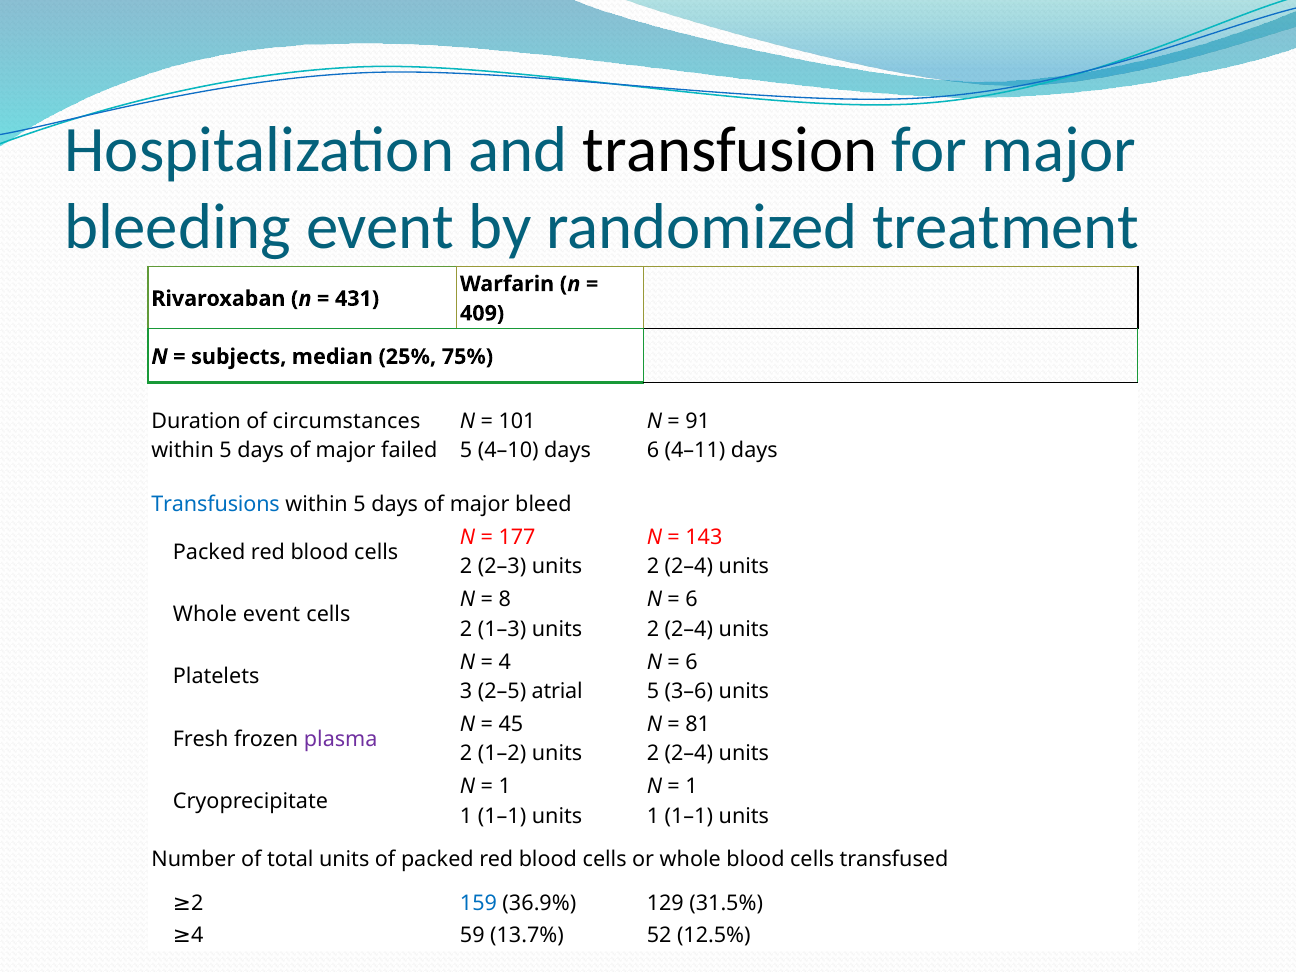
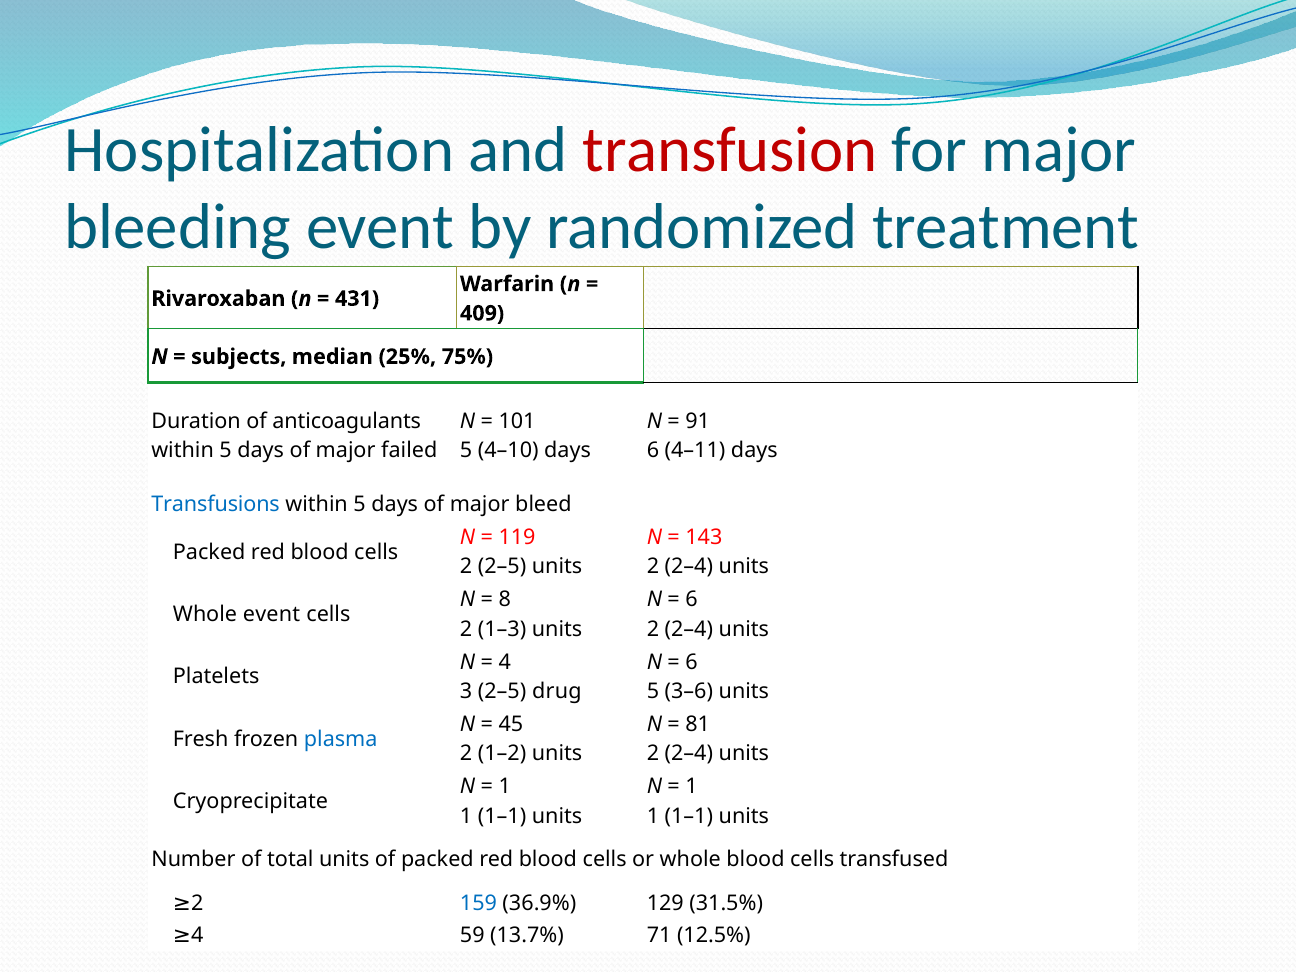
transfusion colour: black -> red (730, 150)
circumstances: circumstances -> anticoagulants (347, 421)
177: 177 -> 119 (517, 537)
2 2–3: 2–3 -> 2–5 (502, 567)
atrial: atrial -> drug (557, 691)
plasma colour: purple -> blue (341, 739)
52: 52 -> 71 (659, 936)
